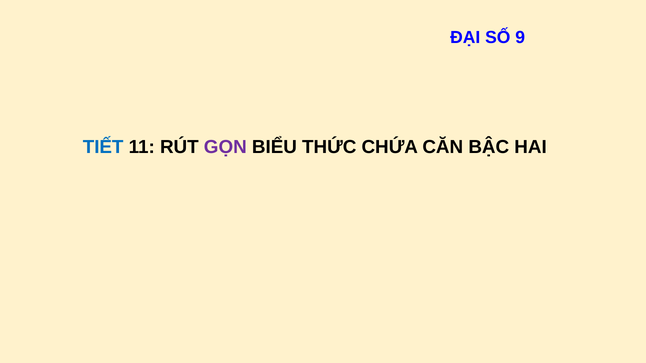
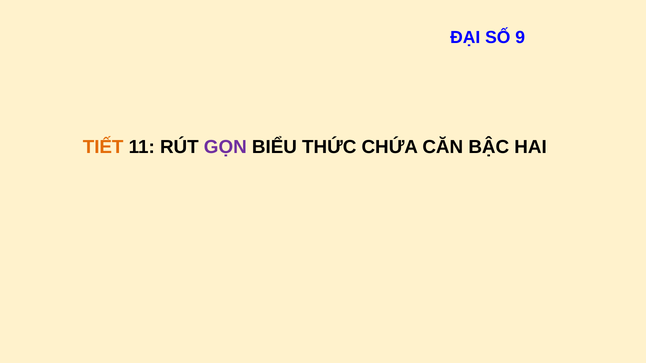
TIẾT colour: blue -> orange (103, 147)
